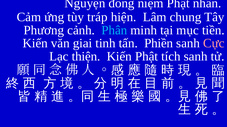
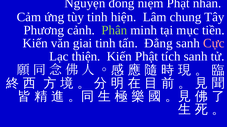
tùy tráp: tráp -> tinh (97, 17)
Phân colour: light blue -> light green (114, 30)
Phiền: Phiền -> Đẳng (159, 43)
